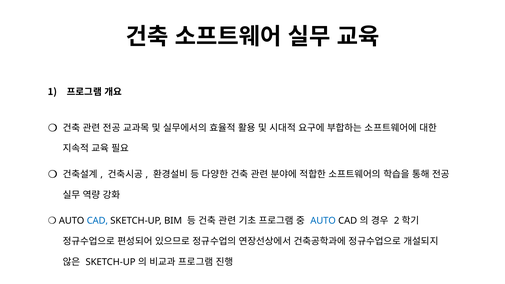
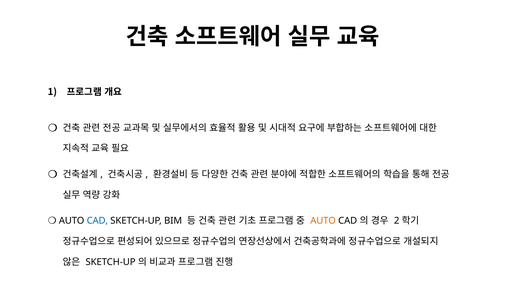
AUTO colour: blue -> orange (323, 221)
